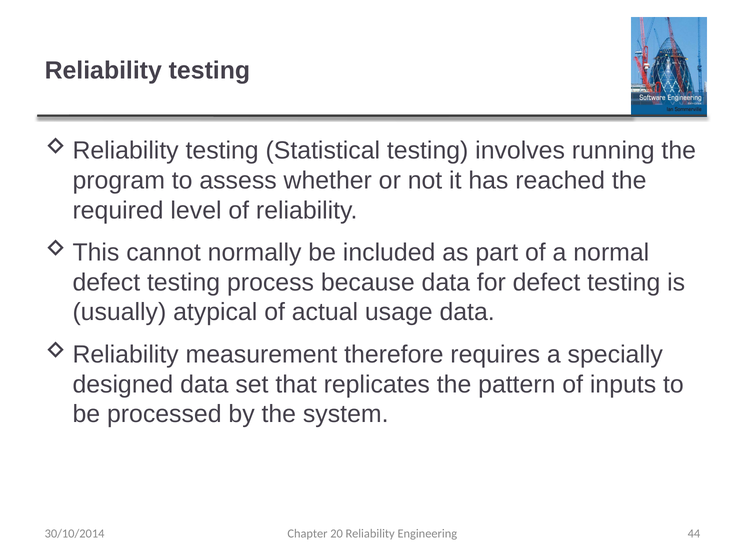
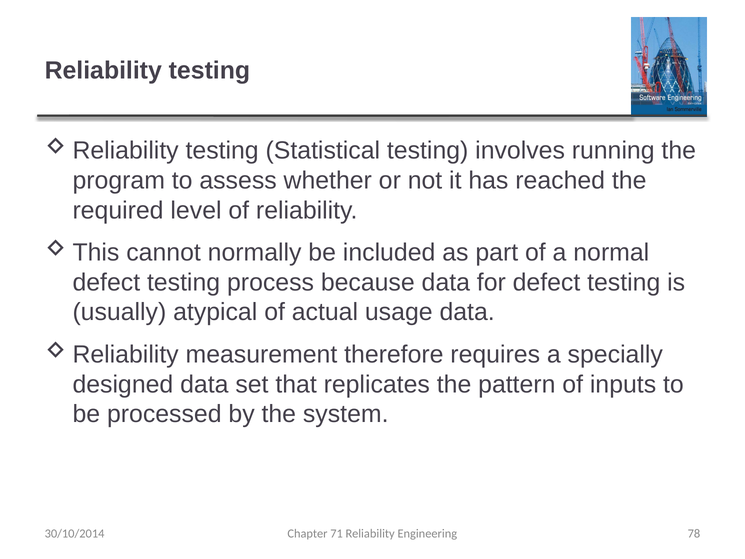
20: 20 -> 71 (337, 533)
44: 44 -> 78 (694, 533)
